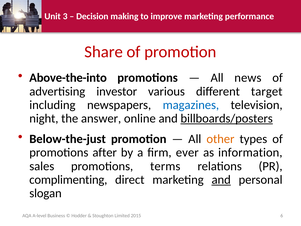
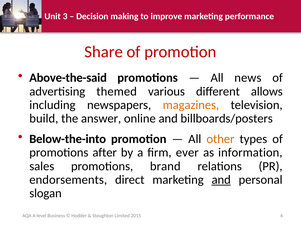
Above-the-into: Above-the-into -> Above-the-said (68, 78)
investor: investor -> themed (117, 91)
target: target -> allows (267, 91)
magazines colour: blue -> orange (191, 105)
night: night -> build (44, 118)
billboards/posters underline: present -> none (227, 118)
Below-the-just: Below-the-just -> Below-the-into (68, 139)
terms: terms -> brand (165, 166)
complimenting: complimenting -> endorsements (68, 179)
